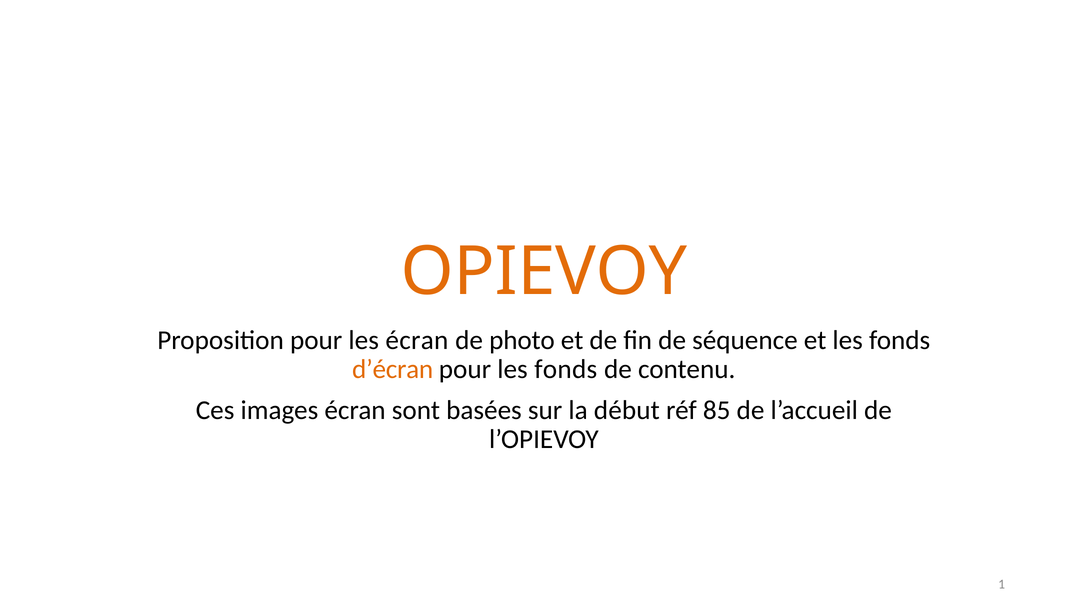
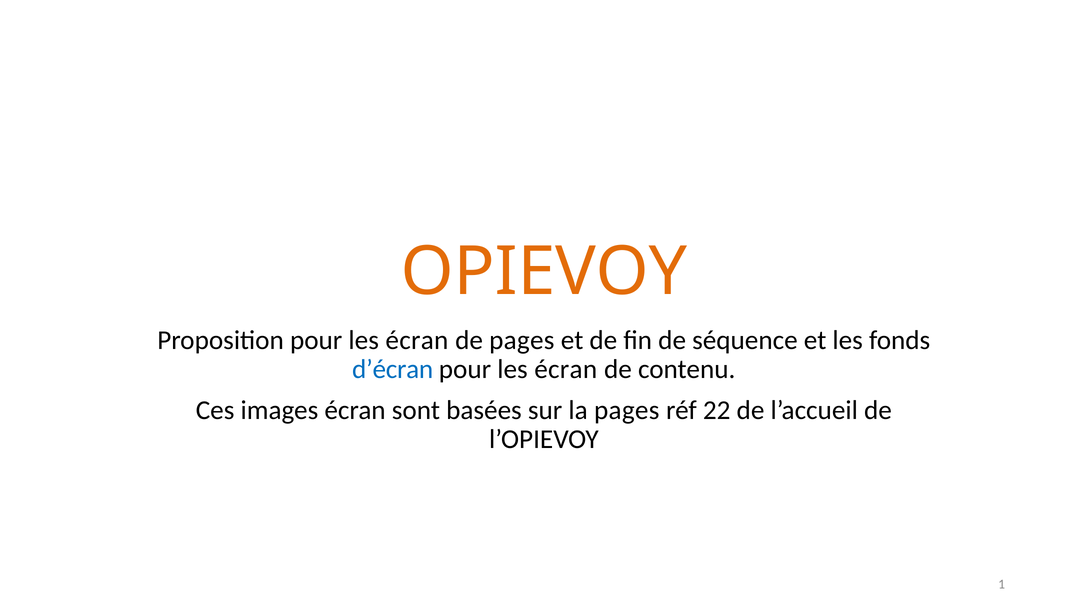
de photo: photo -> pages (522, 340)
d’écran colour: orange -> blue (393, 369)
fonds: fonds -> écran (566, 369)
la début: début -> pages (627, 410)
85: 85 -> 22 (717, 410)
